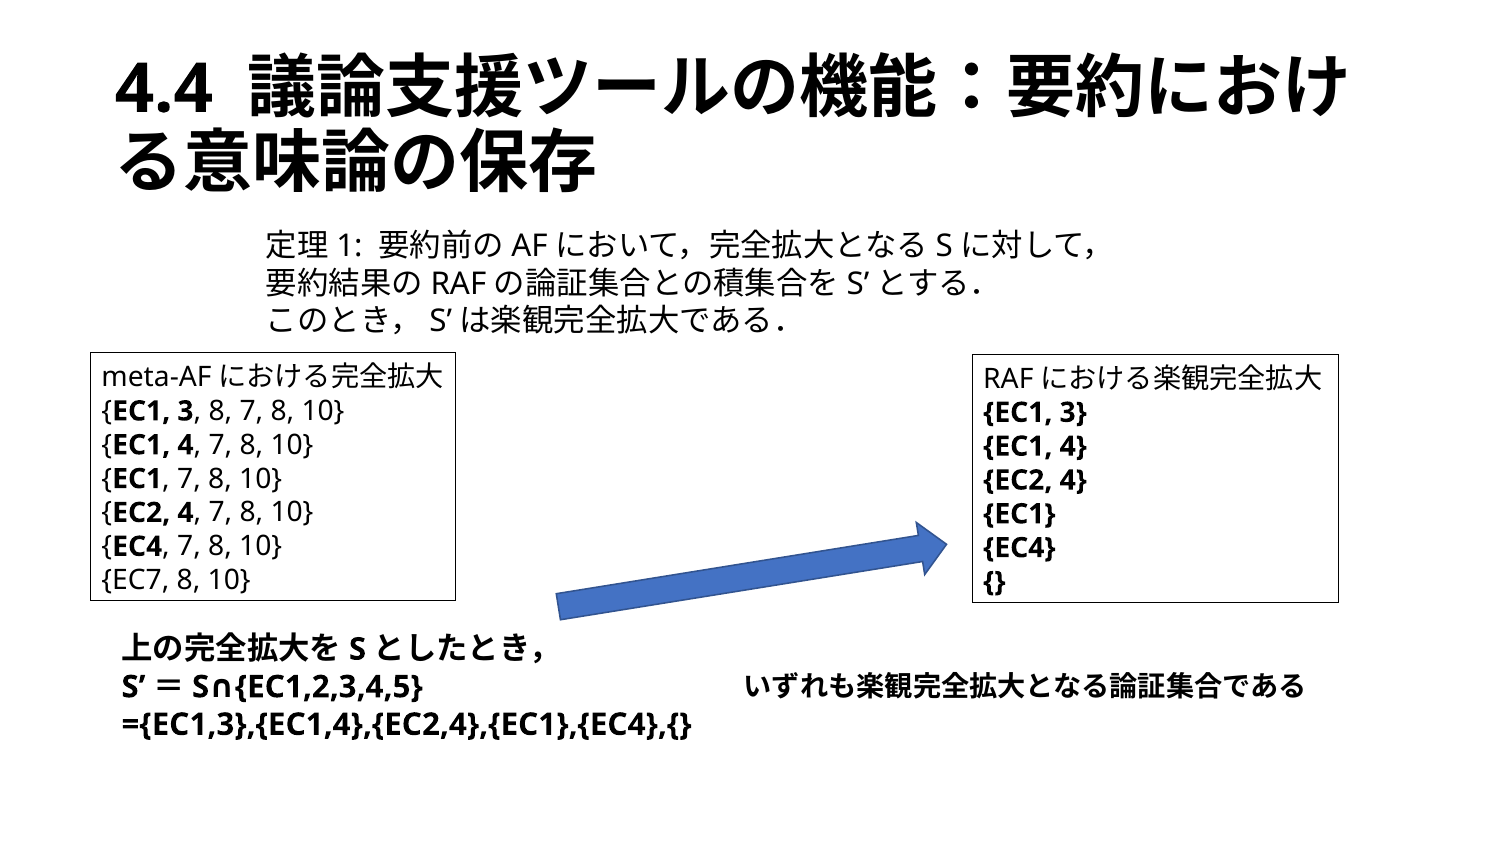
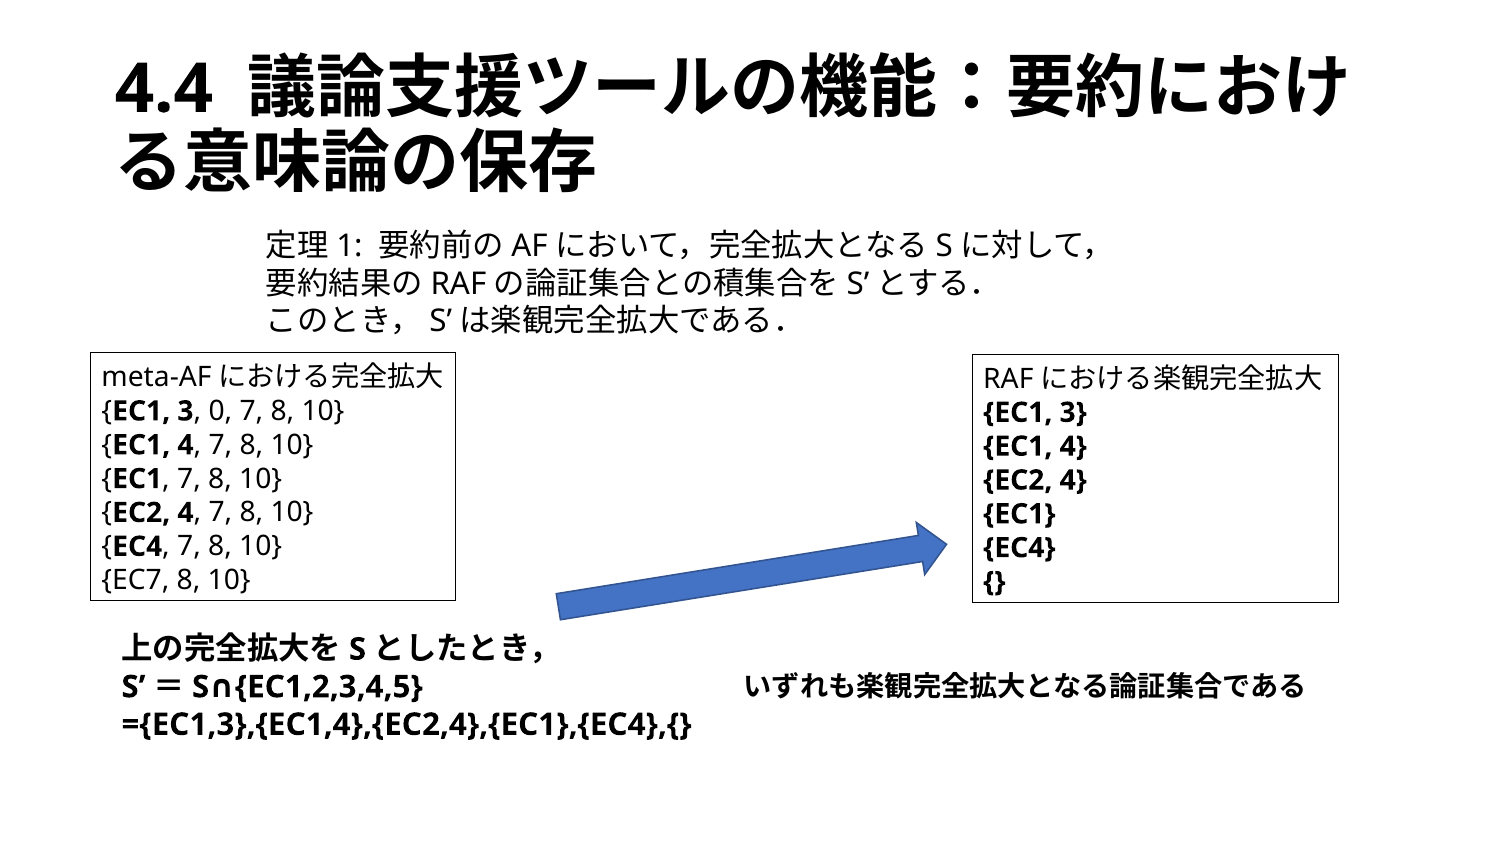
8: 8 -> 0 (220, 411)
